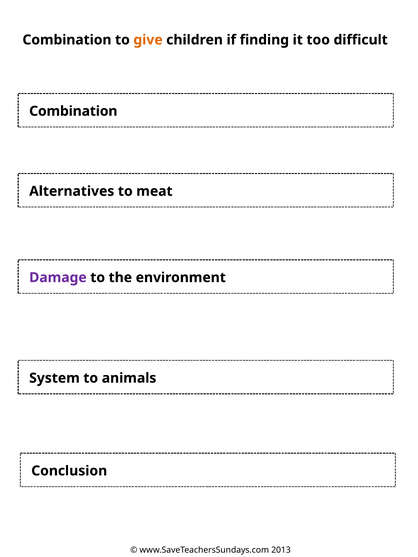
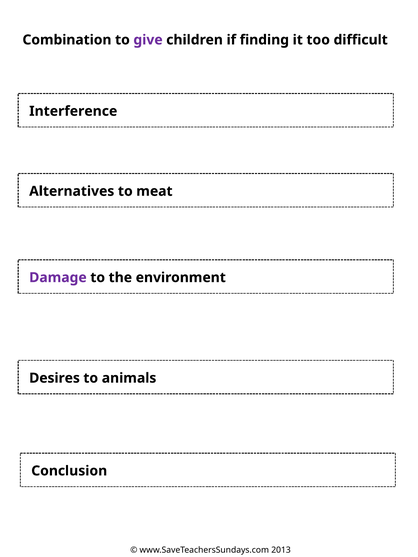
give colour: orange -> purple (148, 40)
Combination: Combination -> Interference (73, 111)
System: System -> Desires (55, 378)
